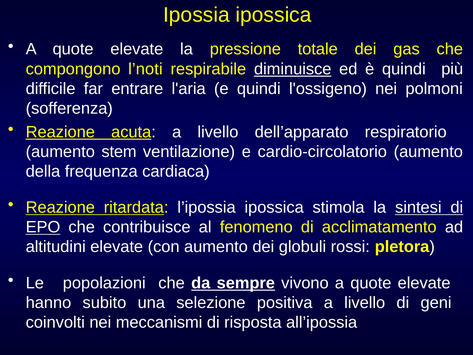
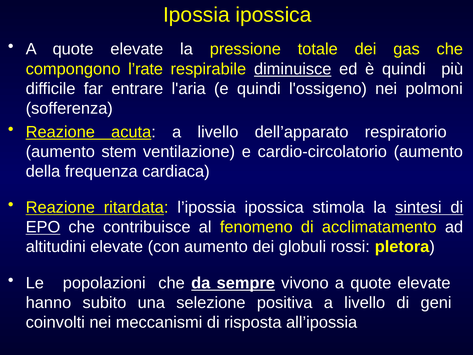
l’noti: l’noti -> l’rate (146, 69)
